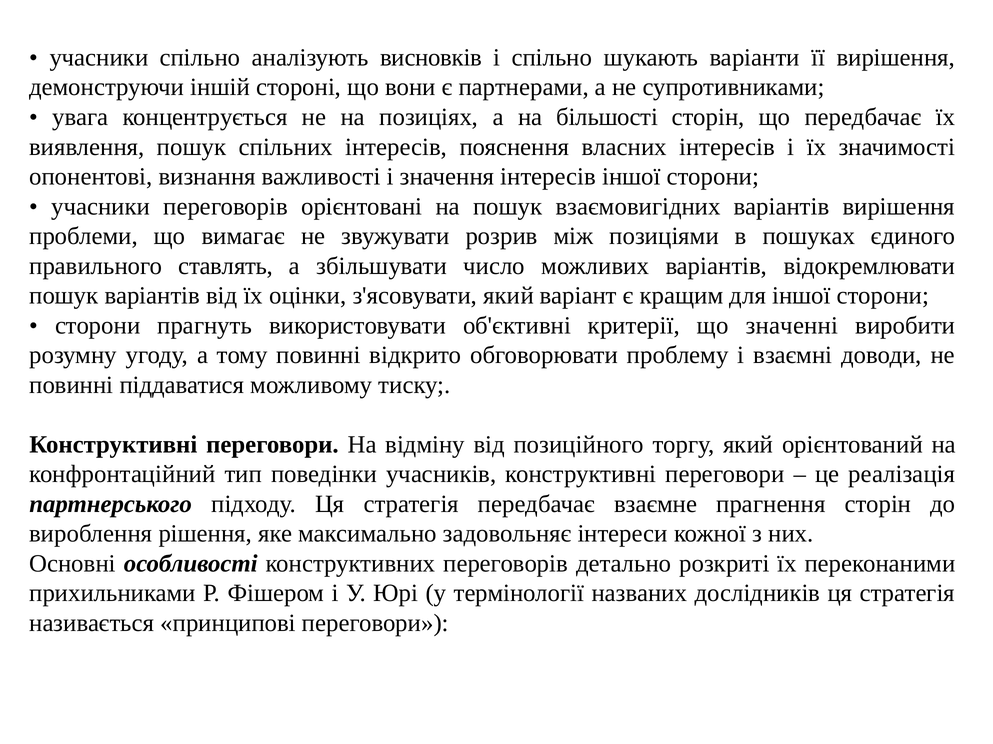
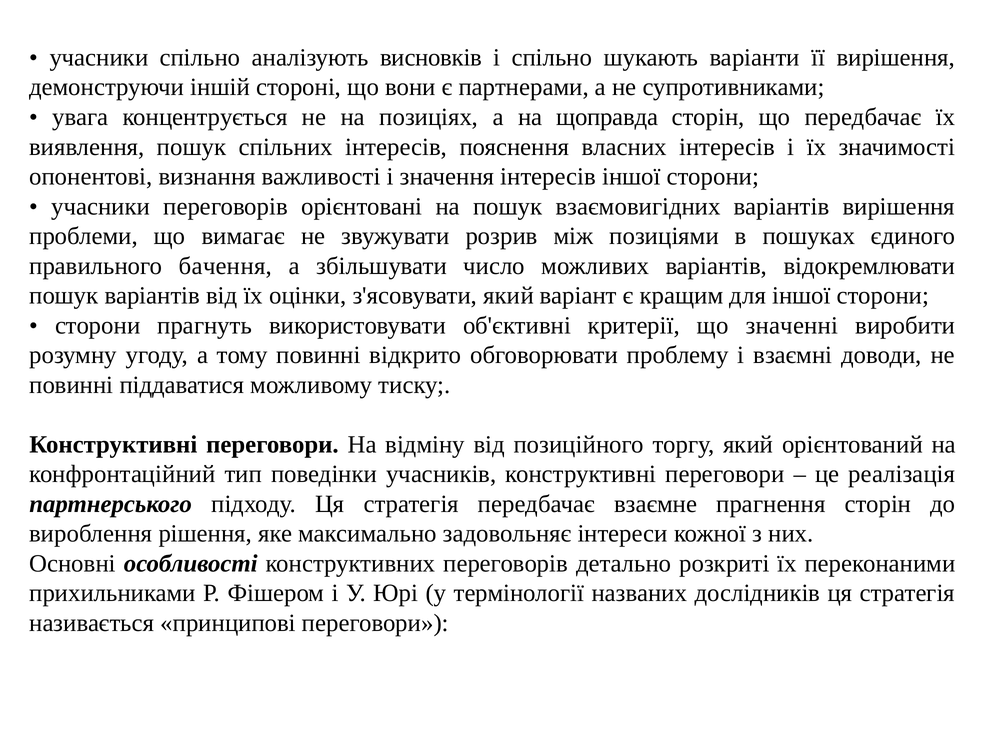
більшості: більшості -> щоправда (607, 117)
ставлять: ставлять -> бачення (225, 266)
